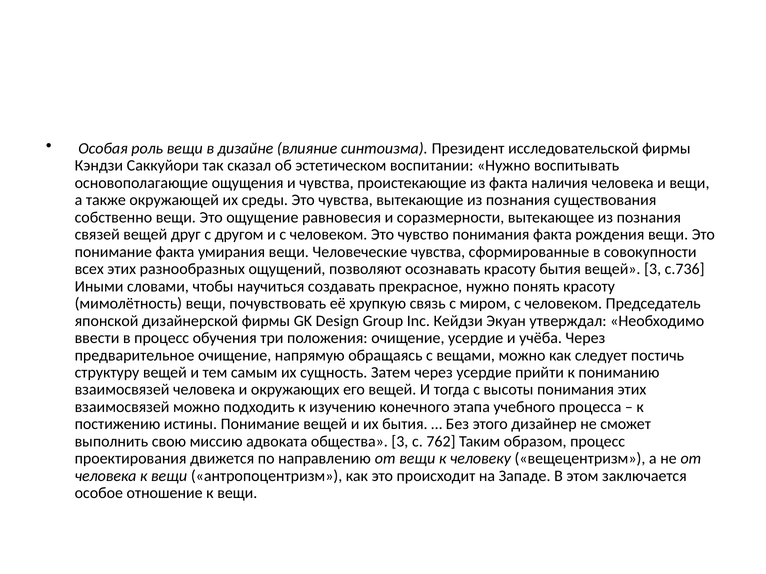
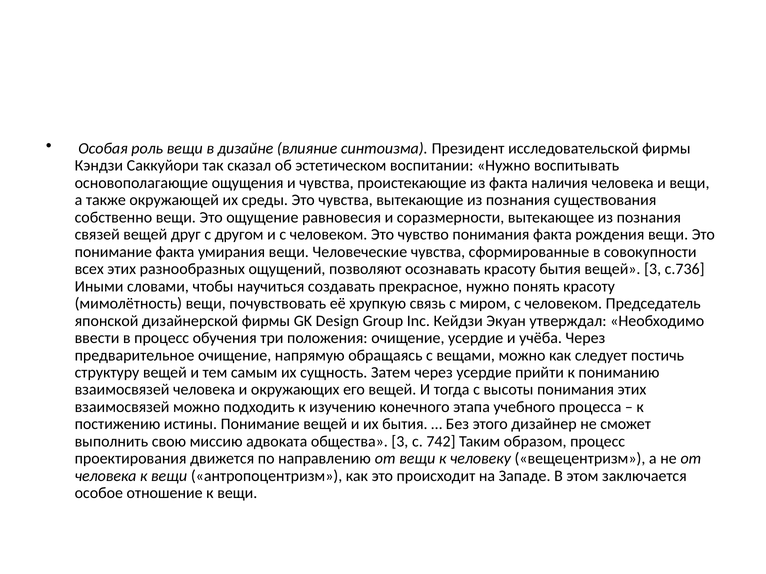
762: 762 -> 742 (441, 442)
